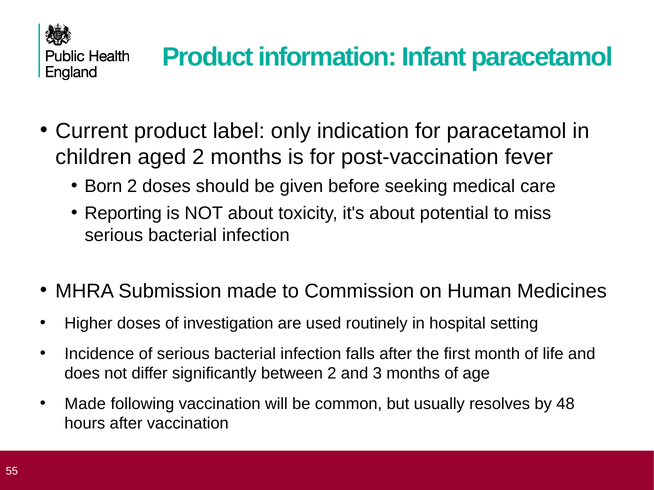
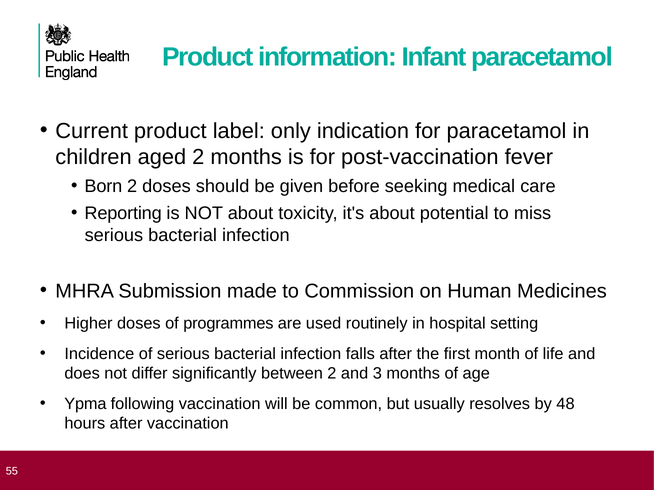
investigation: investigation -> programmes (228, 324)
Made: Made -> Ypma (85, 404)
